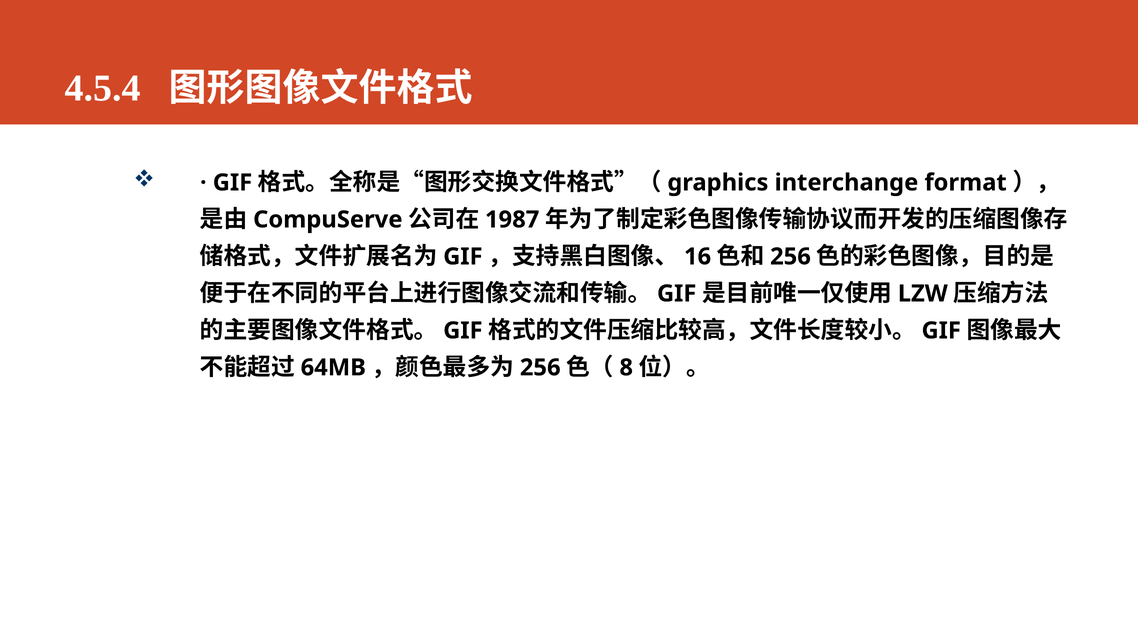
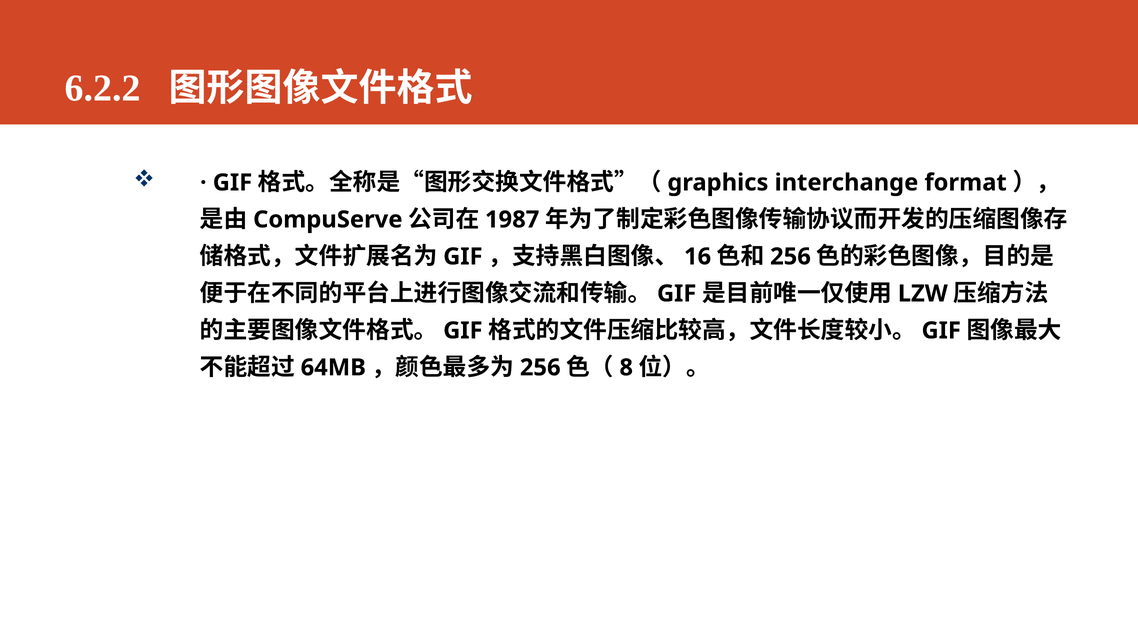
4.5.4: 4.5.4 -> 6.2.2 (103, 88)
